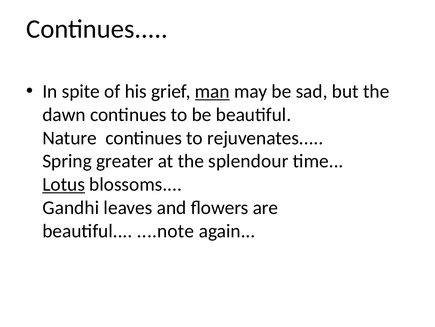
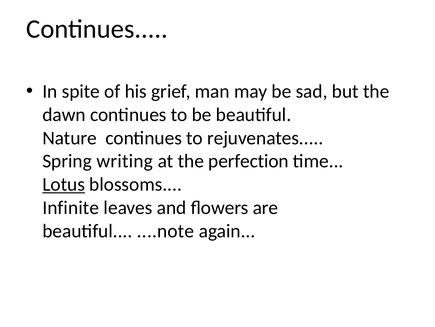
man underline: present -> none (212, 91)
greater: greater -> writing (125, 161)
splendour: splendour -> perfection (249, 161)
Gandhi: Gandhi -> Infinite (71, 207)
